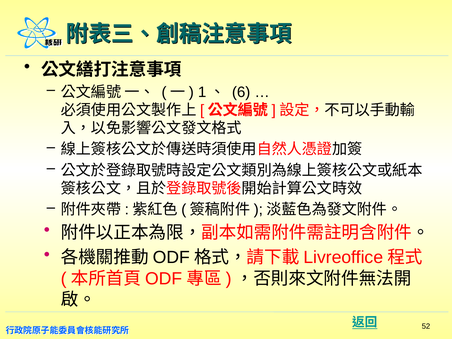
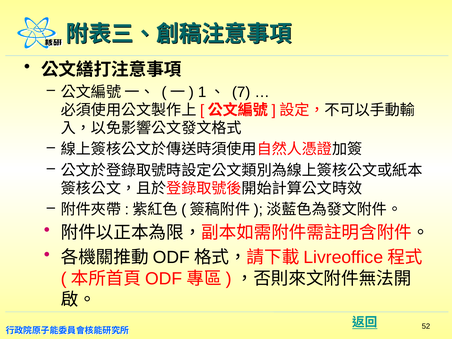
6: 6 -> 7 (241, 92)
